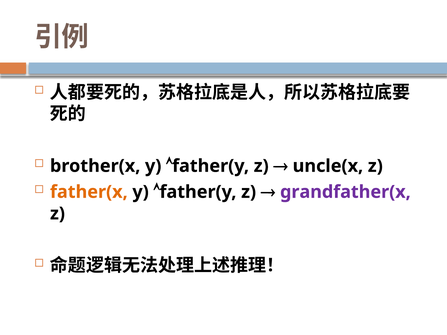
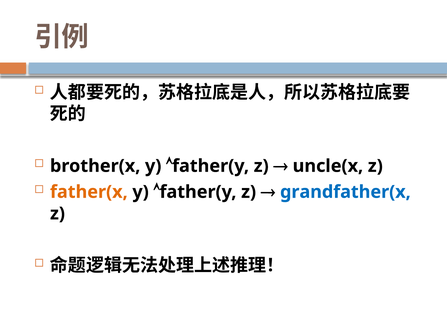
grandfather(x colour: purple -> blue (345, 192)
